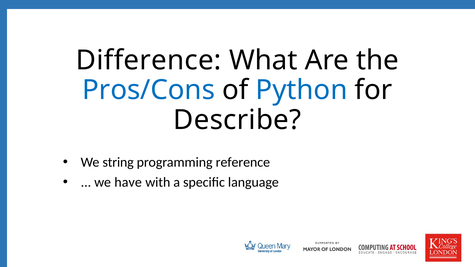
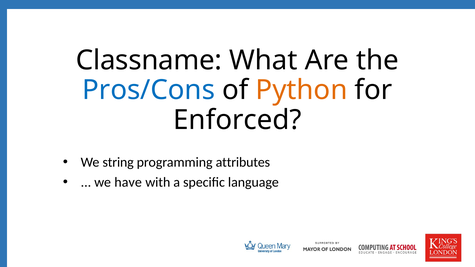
Difference: Difference -> Classname (149, 60)
Python colour: blue -> orange (302, 90)
Describe: Describe -> Enforced (237, 120)
reference: reference -> attributes (243, 162)
